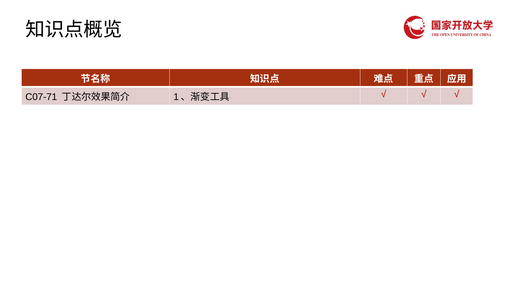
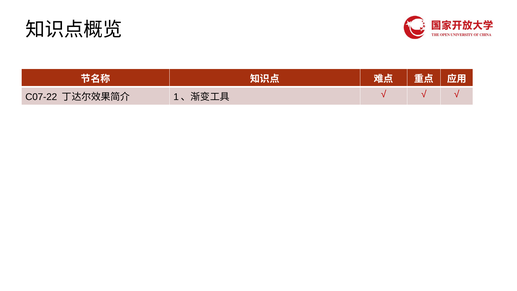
C07-71: C07-71 -> C07-22 (41, 97)
